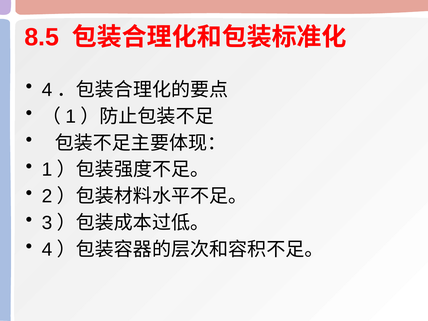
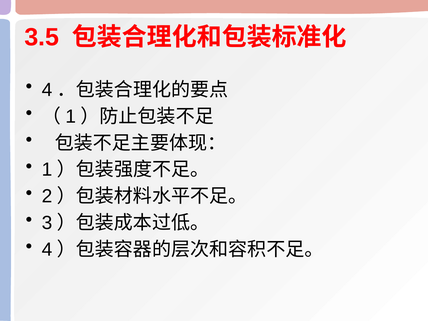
8.5: 8.5 -> 3.5 (42, 37)
